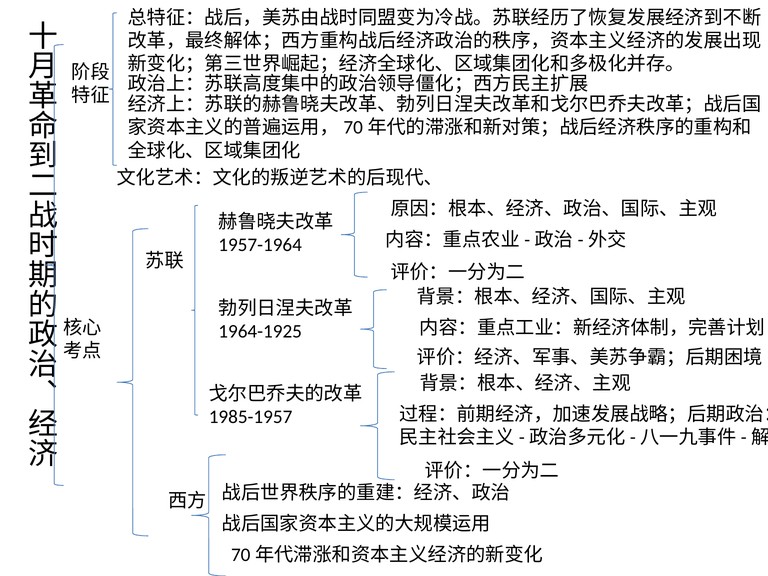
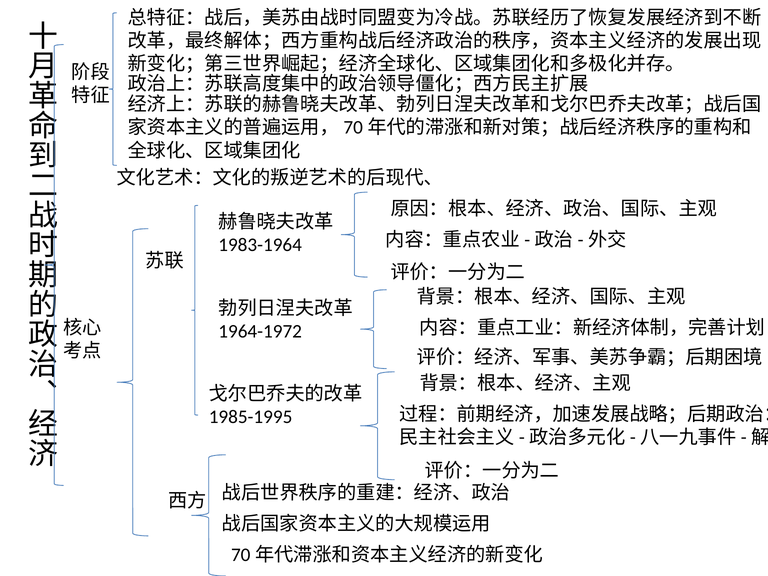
1957-1964: 1957-1964 -> 1983-1964 (260, 245)
1964-1925: 1964-1925 -> 1964-1972 (260, 331)
1985-1957: 1985-1957 -> 1985-1995 (251, 417)
